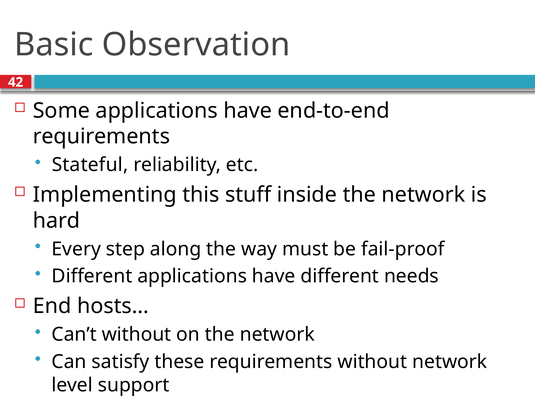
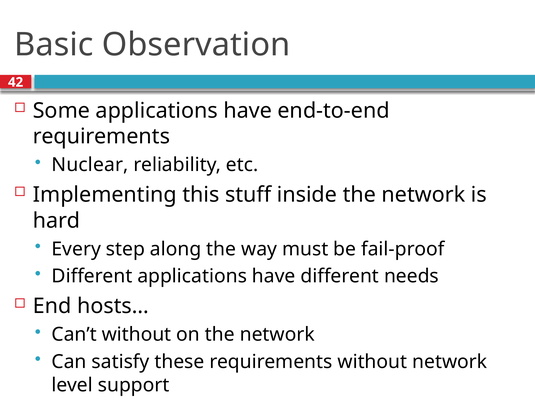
Stateful: Stateful -> Nuclear (90, 165)
